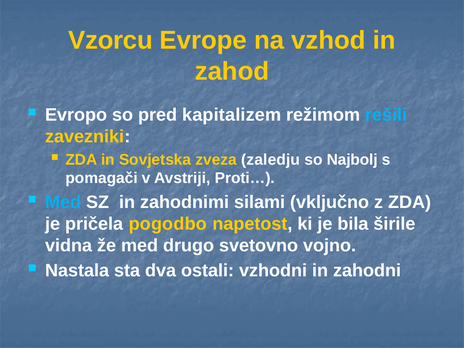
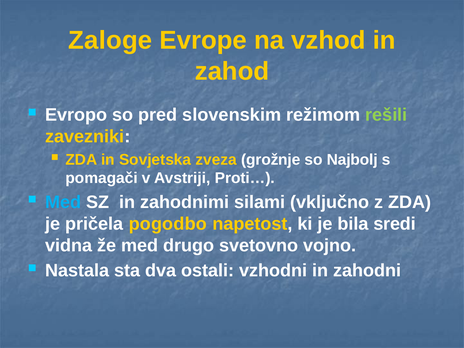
Vzorcu: Vzorcu -> Zaloge (110, 40)
kapitalizem: kapitalizem -> slovenskim (232, 115)
rešili colour: light blue -> light green (386, 115)
zaledju: zaledju -> grožnje (271, 160)
širile: širile -> sredi (395, 224)
